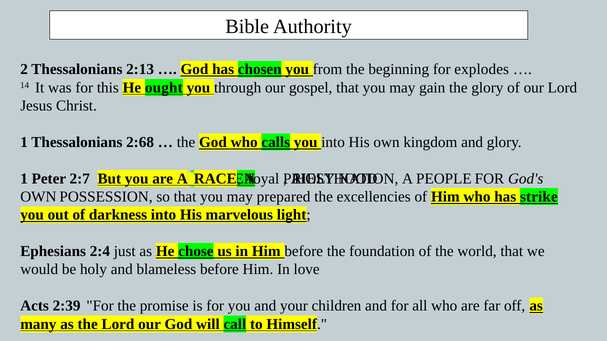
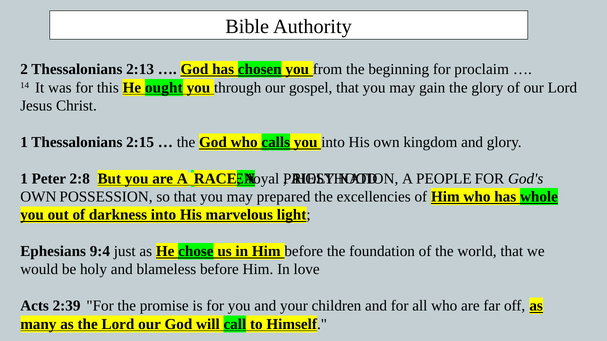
explodes: explodes -> proclaim (482, 70)
2:68: 2:68 -> 2:15 (140, 142)
2:7: 2:7 -> 2:8 (80, 179)
strike: strike -> whole (539, 197)
2:4: 2:4 -> 9:4 (100, 252)
